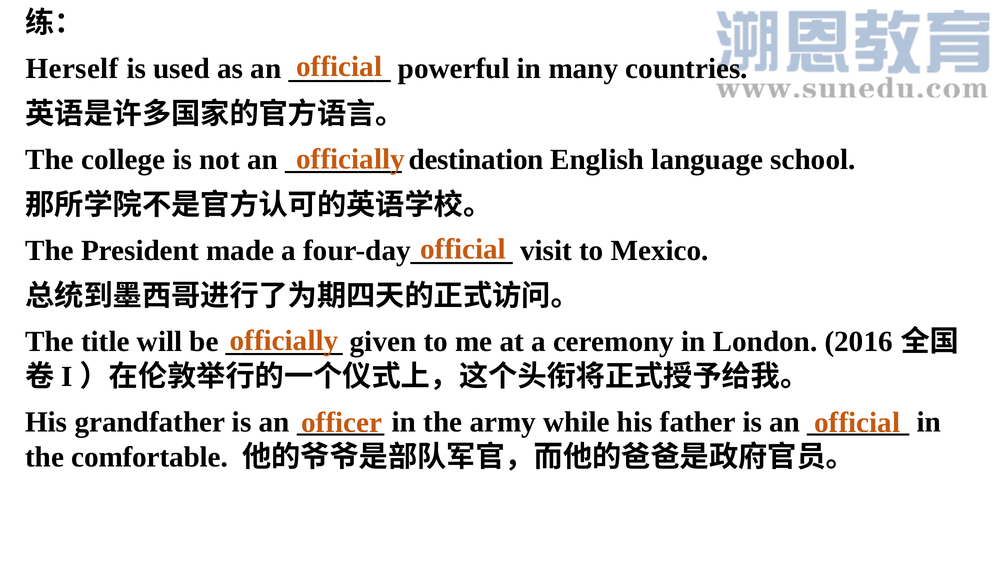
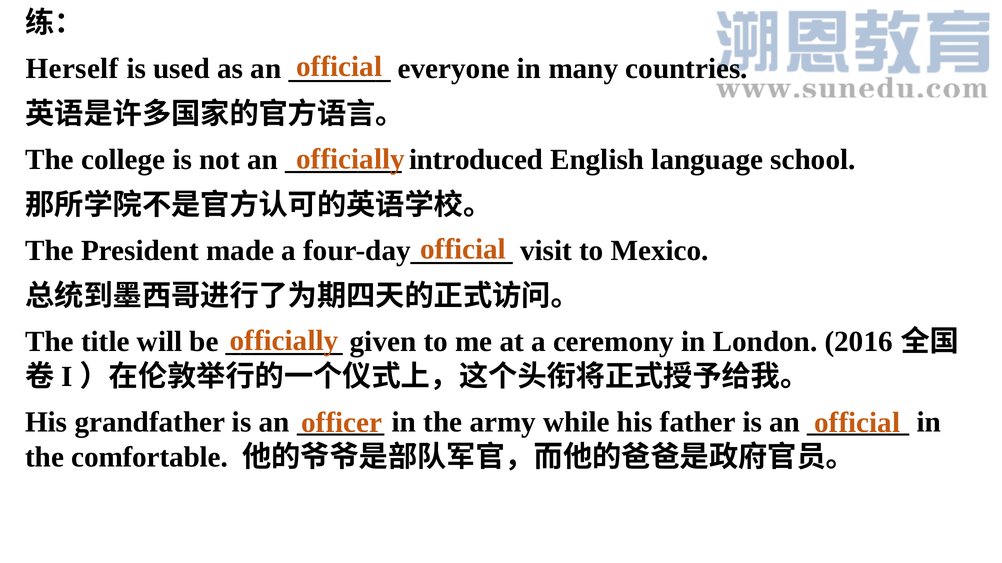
powerful: powerful -> everyone (454, 69)
destination: destination -> introduced (476, 160)
